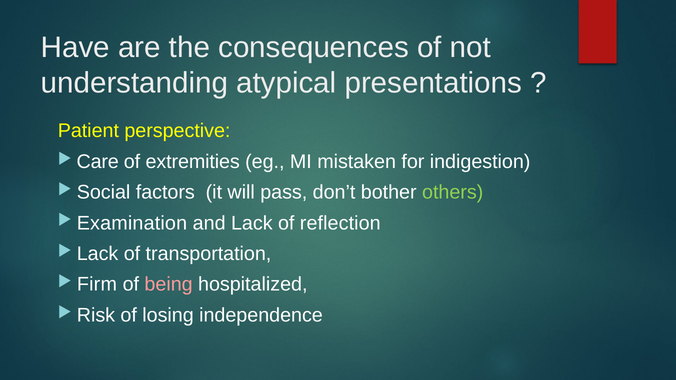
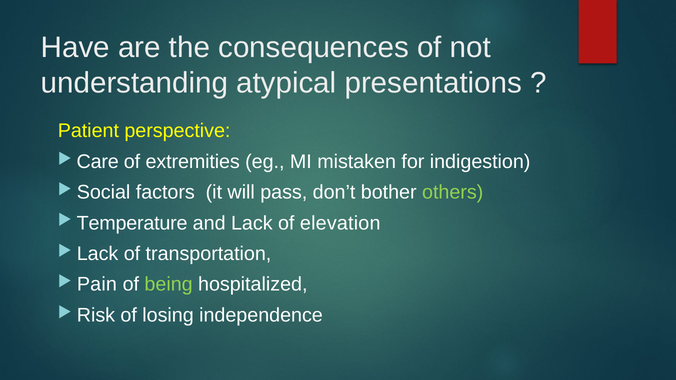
Examination: Examination -> Temperature (132, 223)
reflection: reflection -> elevation (340, 223)
Firm: Firm -> Pain (97, 285)
being colour: pink -> light green (169, 285)
